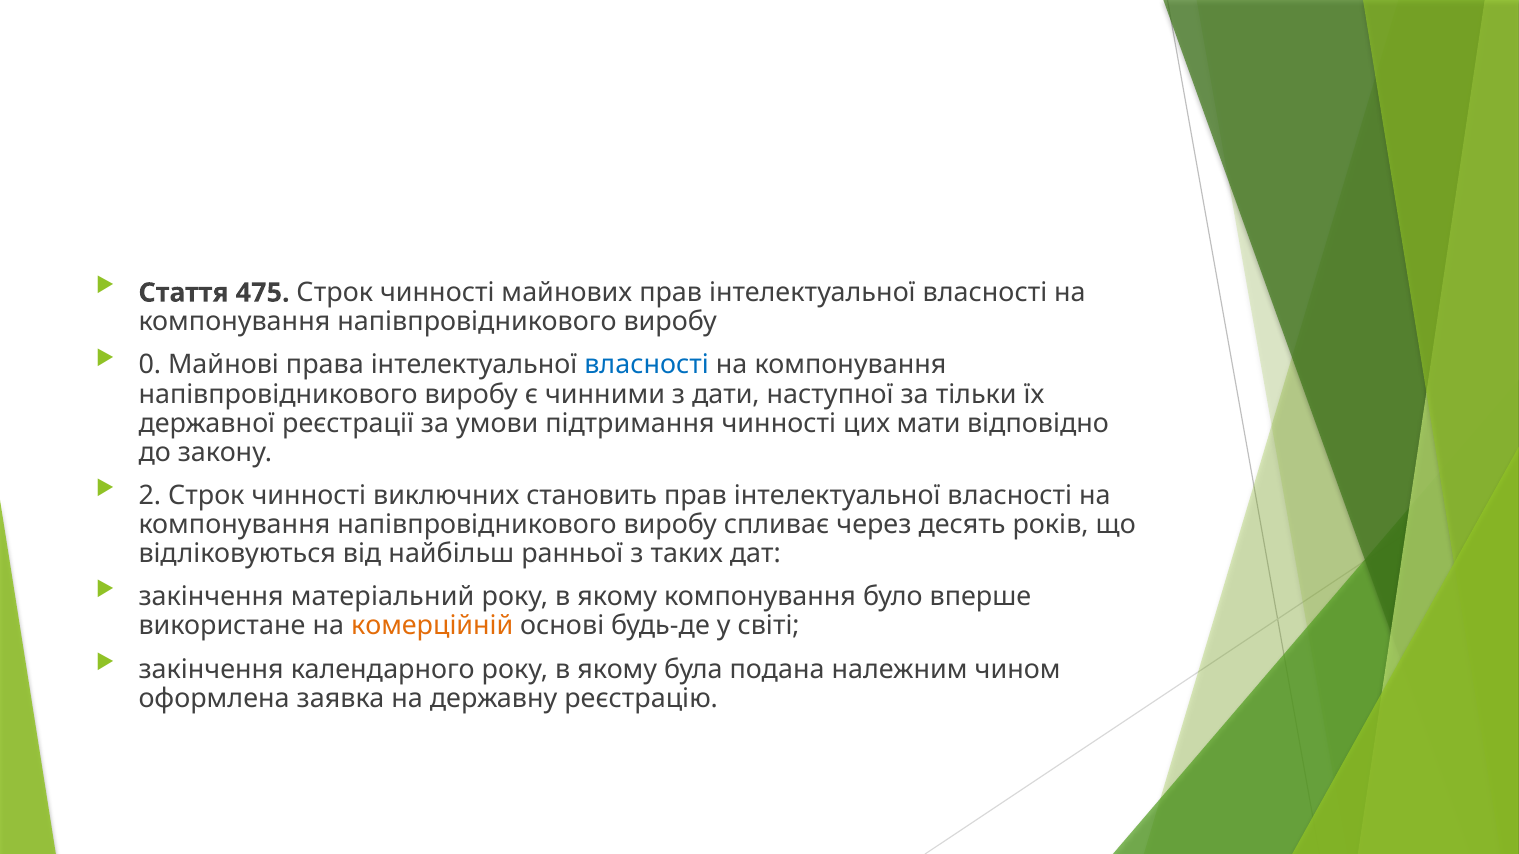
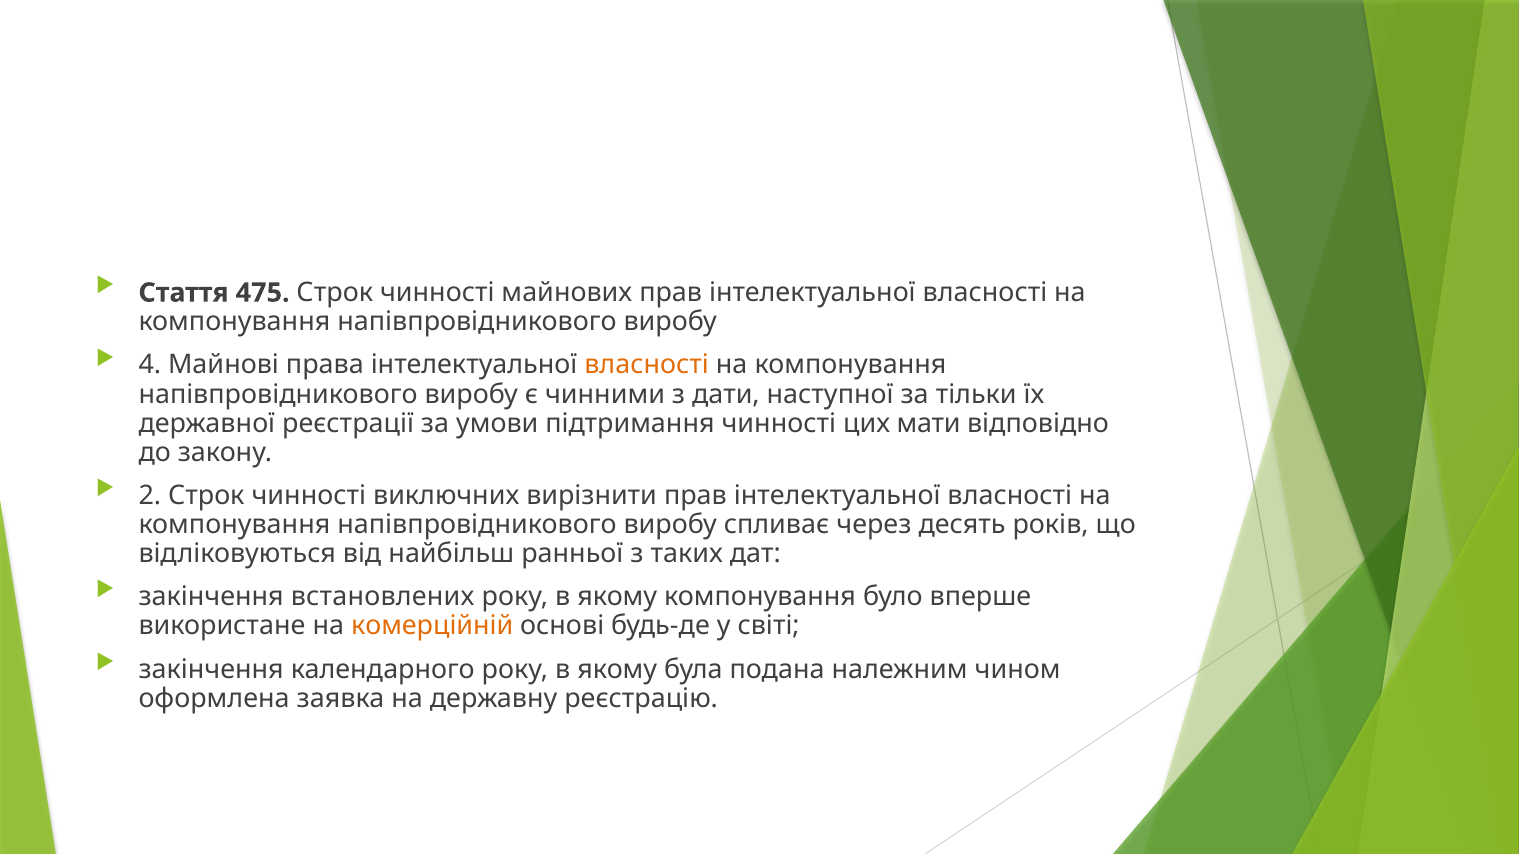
0: 0 -> 4 (150, 365)
власності colour: blue -> orange (647, 365)
становить: становить -> вирізнити (592, 496)
матеріальний: матеріальний -> встановлених (383, 597)
